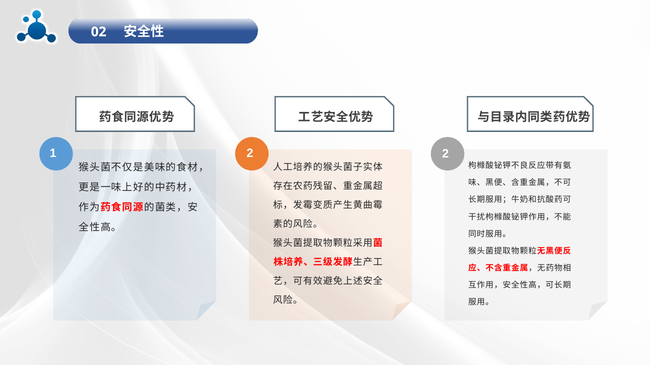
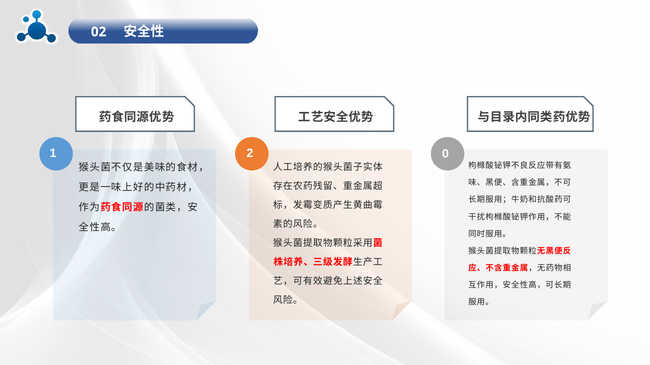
2 2: 2 -> 0 (445, 154)
